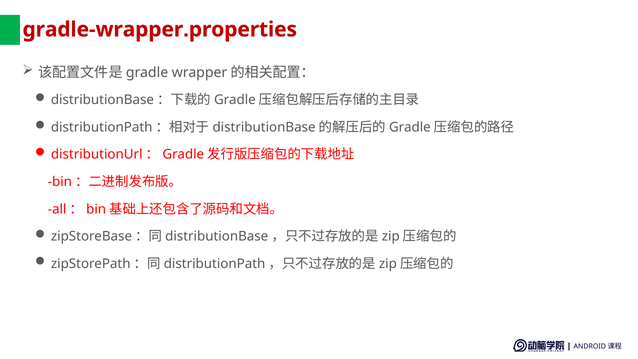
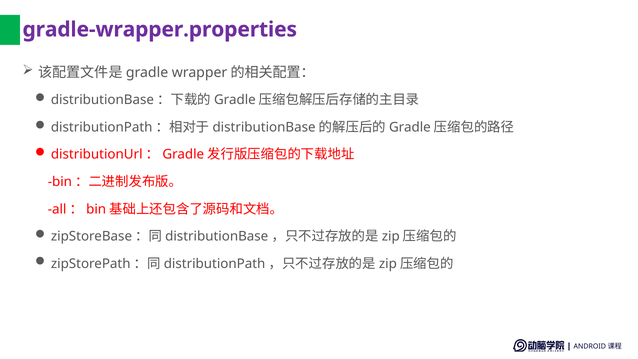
gradle-wrapper.properties colour: red -> purple (160, 29)
